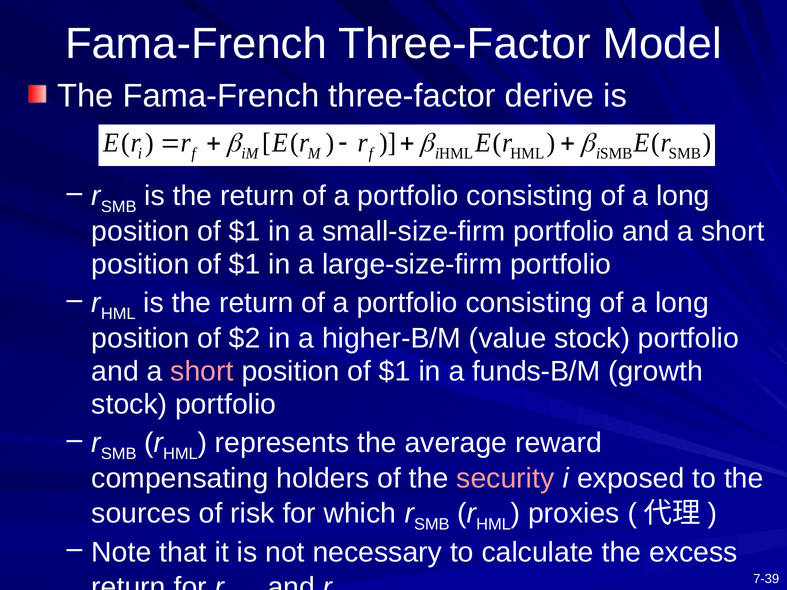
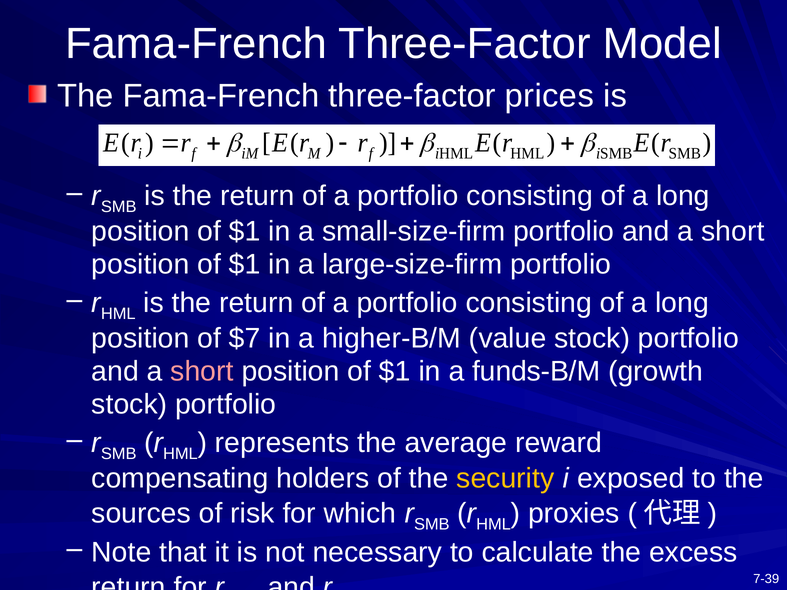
derive: derive -> prices (549, 96)
$2: $2 -> $7 (245, 338)
security colour: pink -> yellow (505, 479)
